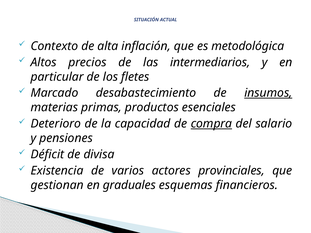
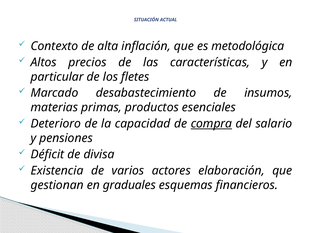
intermediarios: intermediarios -> características (210, 62)
insumos underline: present -> none (268, 93)
provinciales: provinciales -> elaboración (232, 171)
